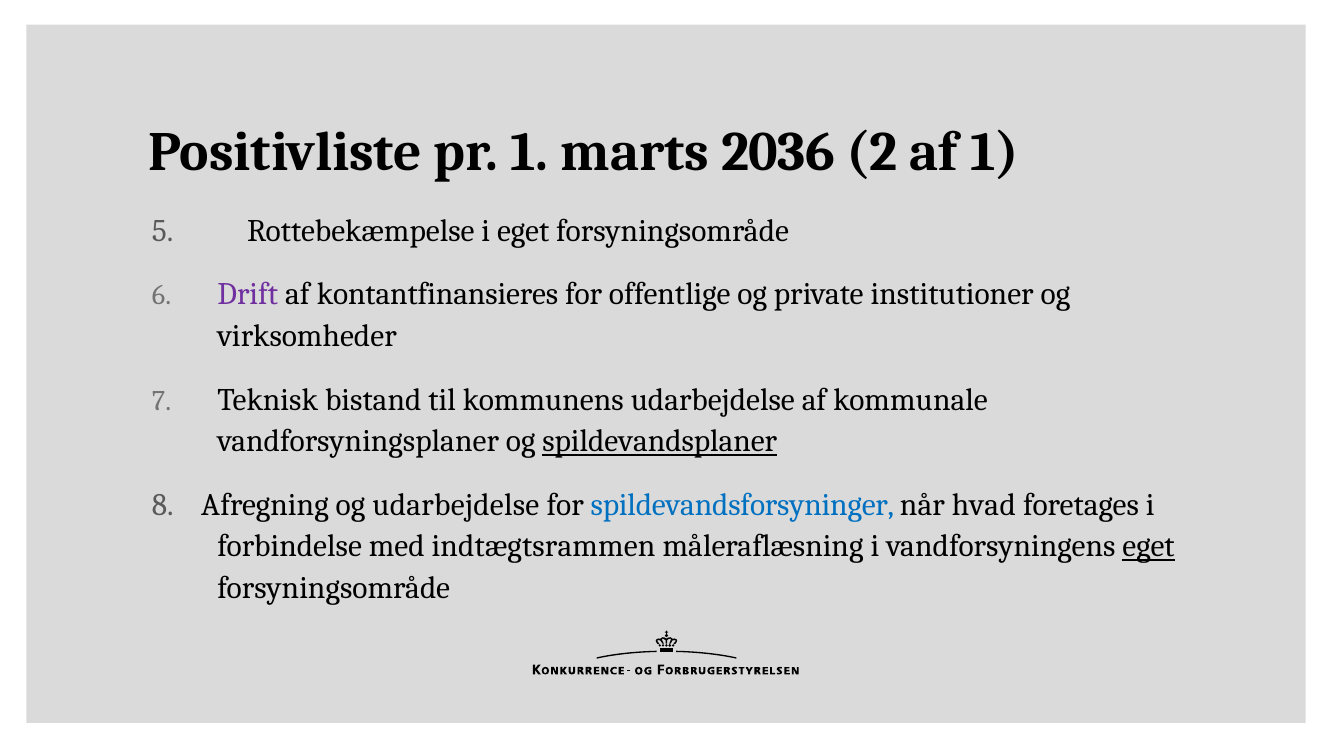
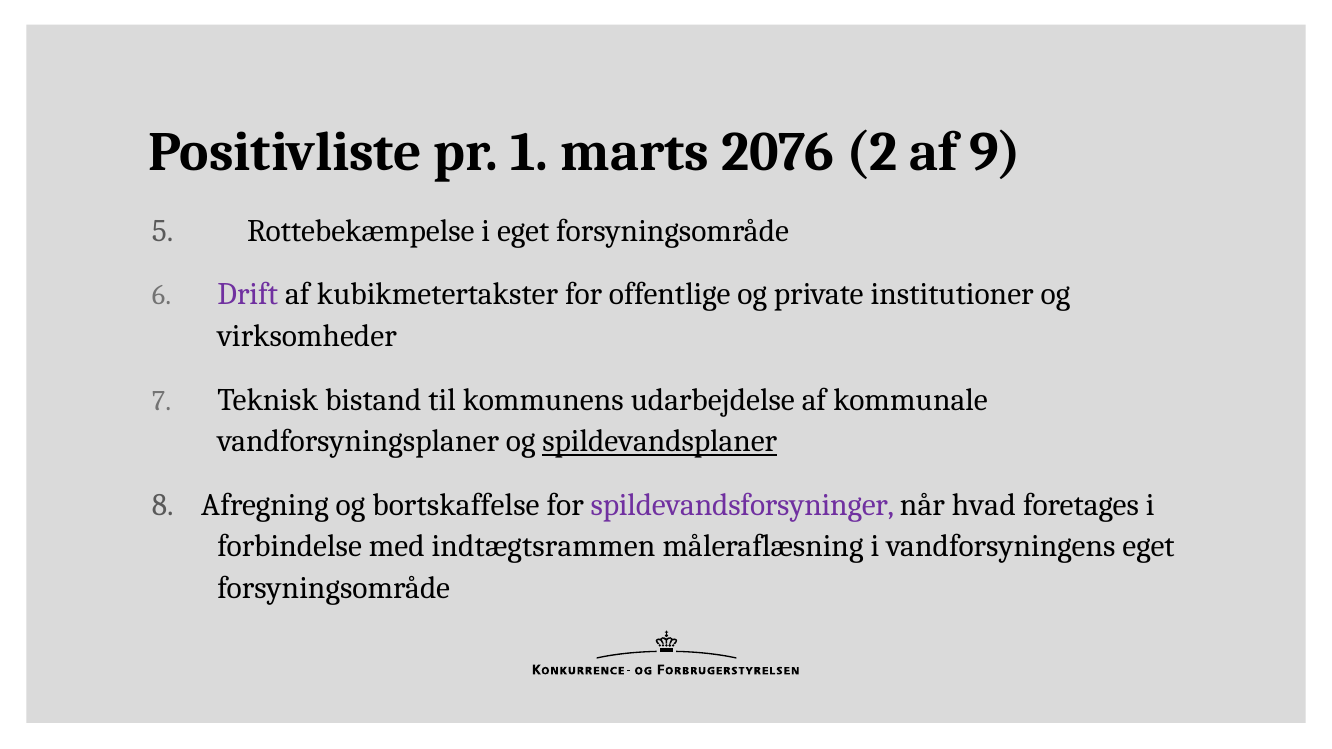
2036: 2036 -> 2076 (778, 152)
af 1: 1 -> 9 (995, 152)
kontantfinansieres: kontantfinansieres -> kubikmetertakster (437, 295)
og udarbejdelse: udarbejdelse -> bortskaffelse (456, 505)
spildevandsforsyninger colour: blue -> purple (742, 505)
eget underline: present -> none (1149, 547)
